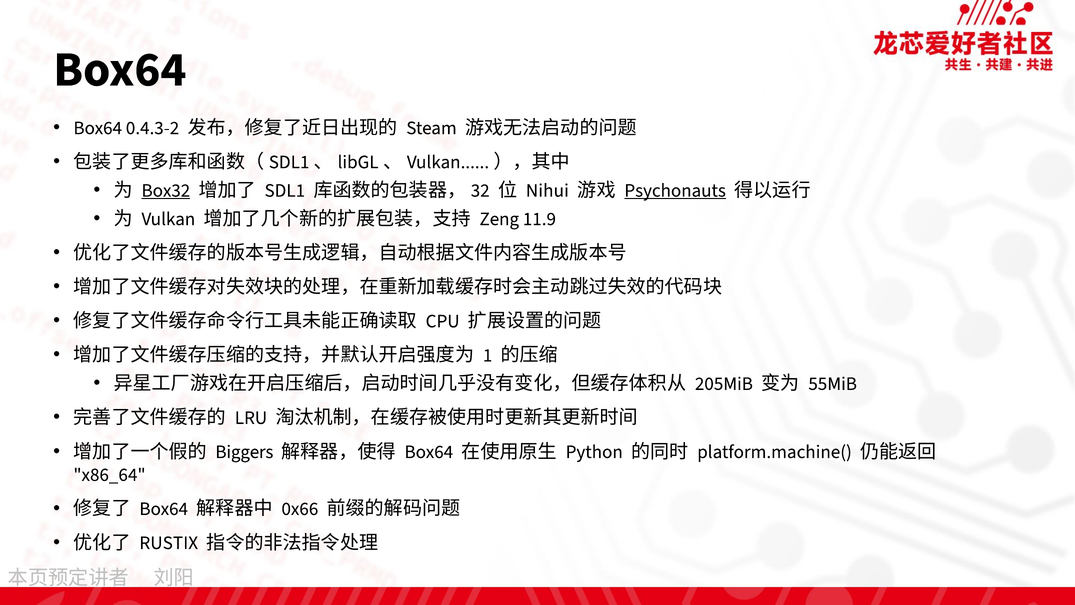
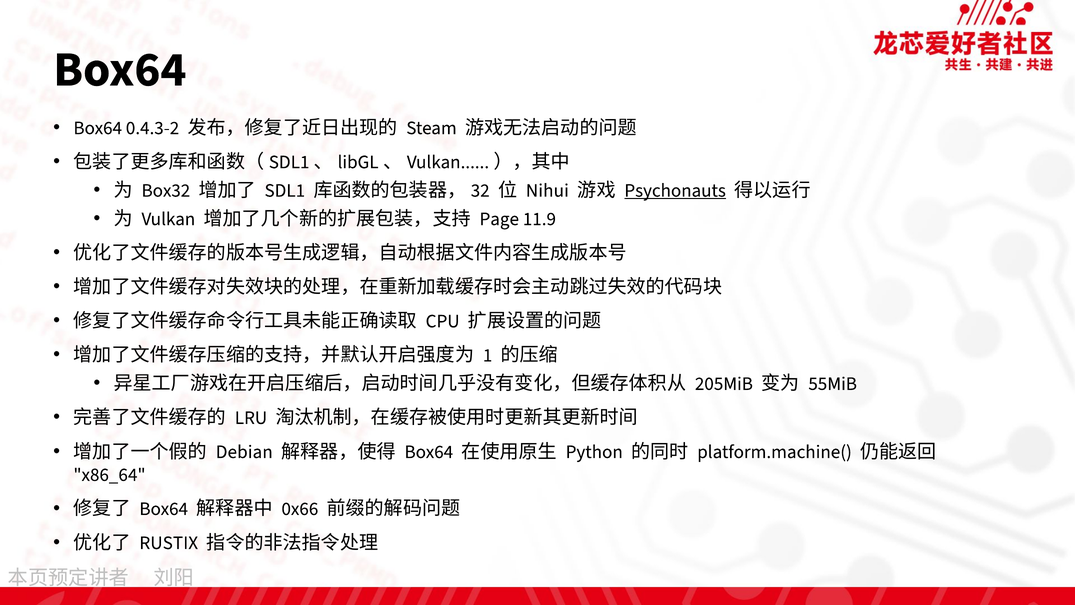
Box32 underline: present -> none (166, 190)
Zeng: Zeng -> Page (499, 219)
Biggers: Biggers -> Debian (244, 452)
